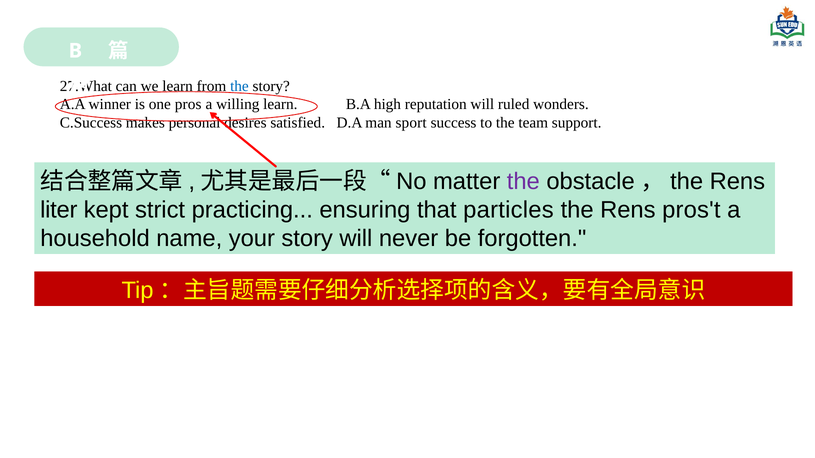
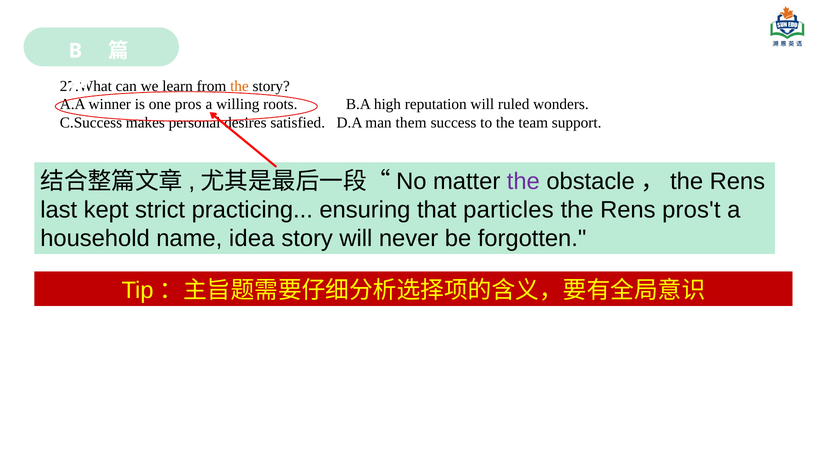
the colour: blue -> orange (239, 86)
willing learn: learn -> roots (280, 105)
sport: sport -> them (411, 123)
liter: liter -> last (59, 210)
your: your -> idea (252, 239)
